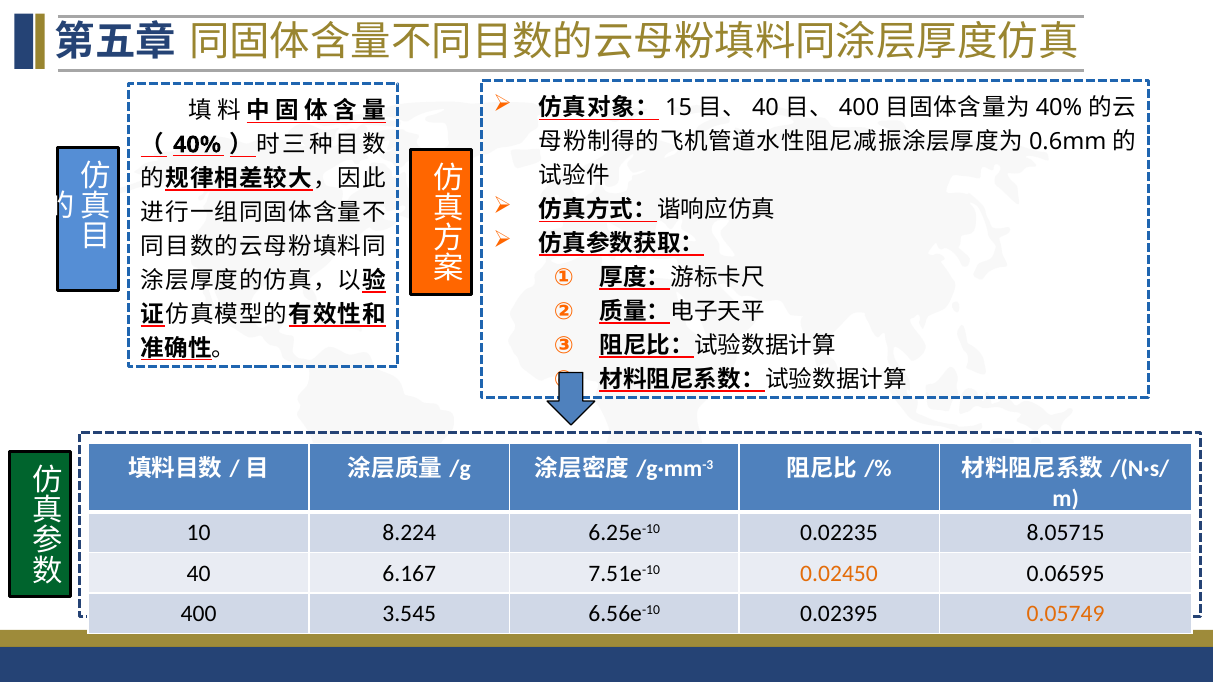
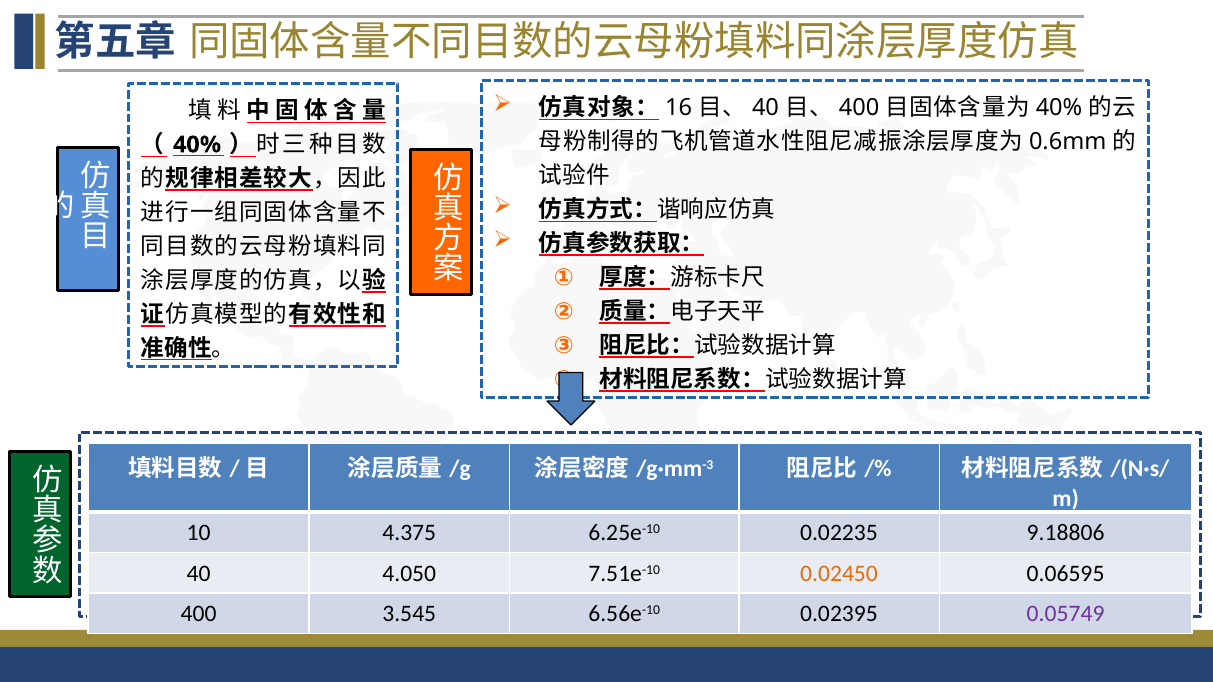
15: 15 -> 16 (679, 108)
8.224: 8.224 -> 4.375 (409, 533)
8.05715: 8.05715 -> 9.18806 (1066, 533)
6.167: 6.167 -> 4.050 (409, 574)
0.05749 colour: orange -> purple (1066, 614)
